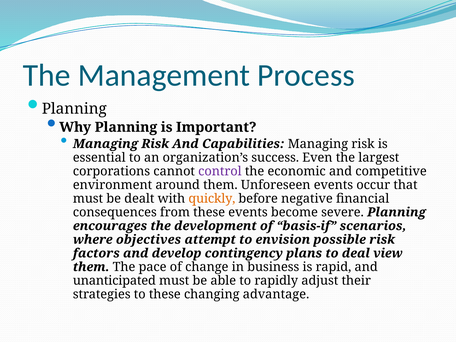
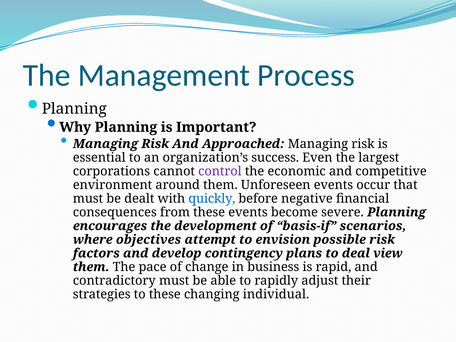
Capabilities: Capabilities -> Approached (243, 144)
quickly colour: orange -> blue (212, 199)
unanticipated: unanticipated -> contradictory (114, 281)
advantage: advantage -> individual (276, 294)
